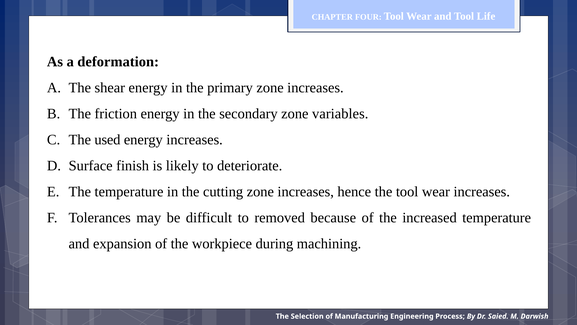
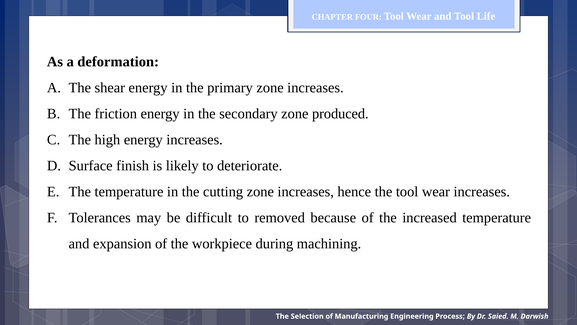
variables: variables -> produced (340, 114)
used: used -> high (107, 140)
